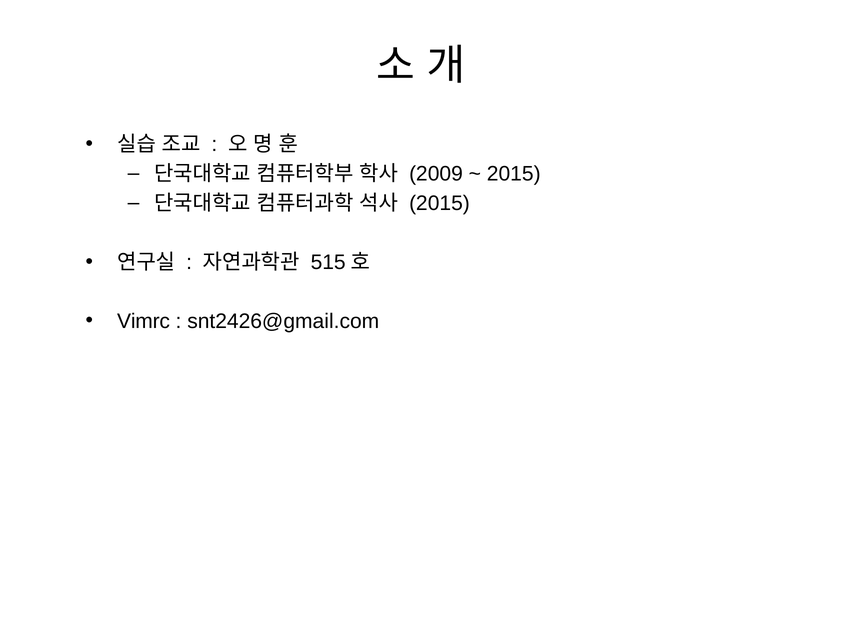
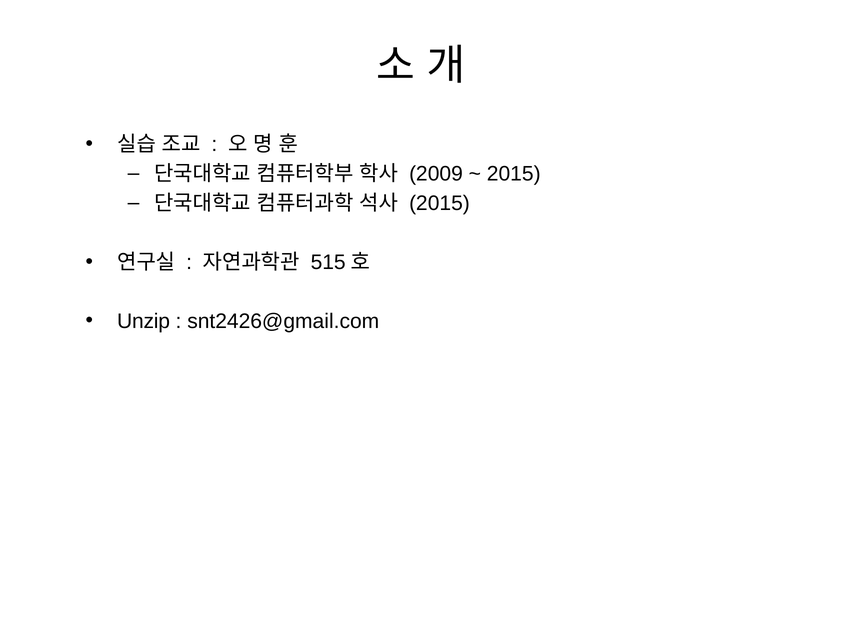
Vimrc: Vimrc -> Unzip (144, 321)
